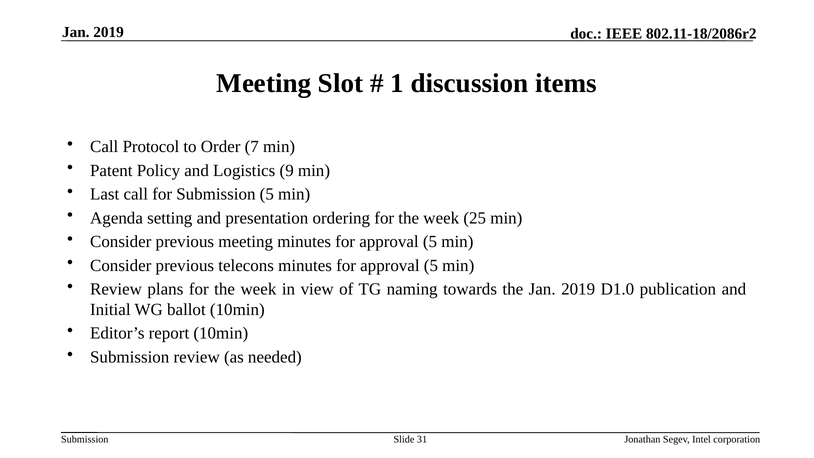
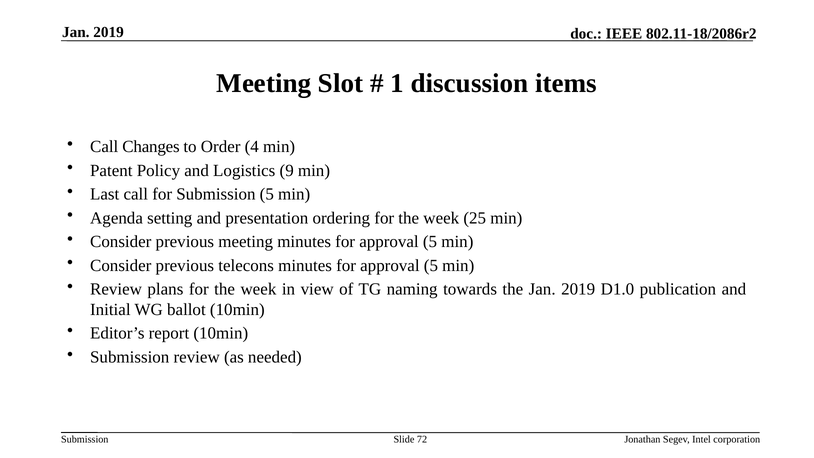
Protocol: Protocol -> Changes (151, 147)
7: 7 -> 4 (252, 147)
31: 31 -> 72 (422, 439)
